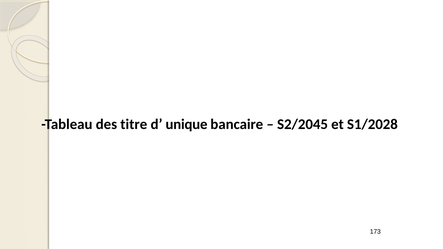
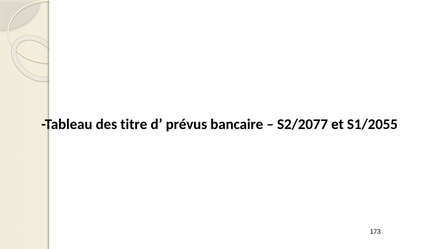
unique: unique -> prévus (186, 125)
S2/2045: S2/2045 -> S2/2077 (303, 125)
S1/2028: S1/2028 -> S1/2055 (372, 125)
